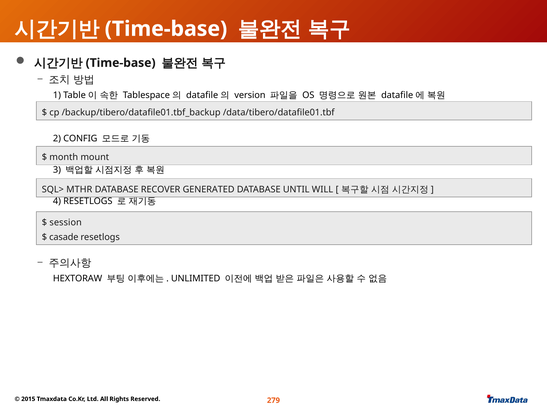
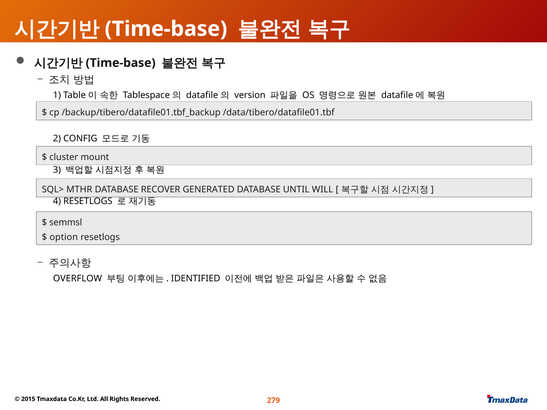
month: month -> cluster (64, 157)
session: session -> semmsl (66, 223)
casade: casade -> option (64, 237)
HEXTORAW: HEXTORAW -> OVERFLOW (78, 279)
UNLIMITED: UNLIMITED -> IDENTIFIED (196, 279)
